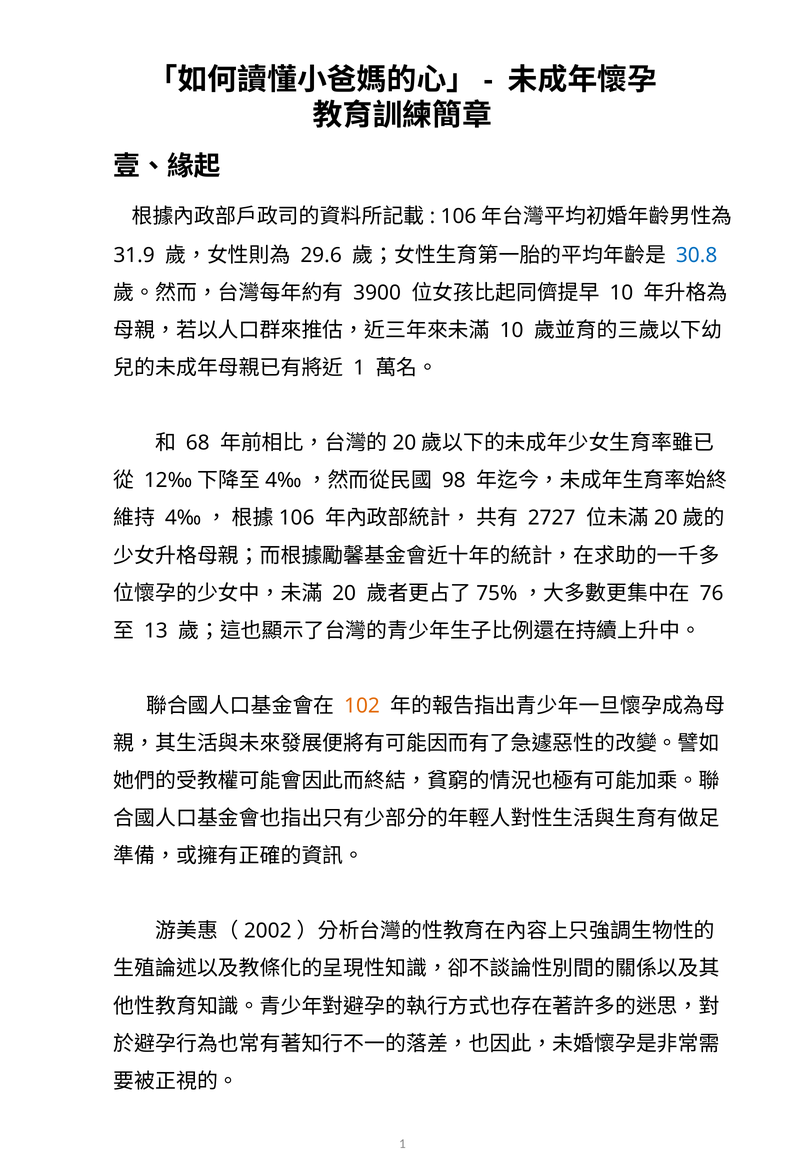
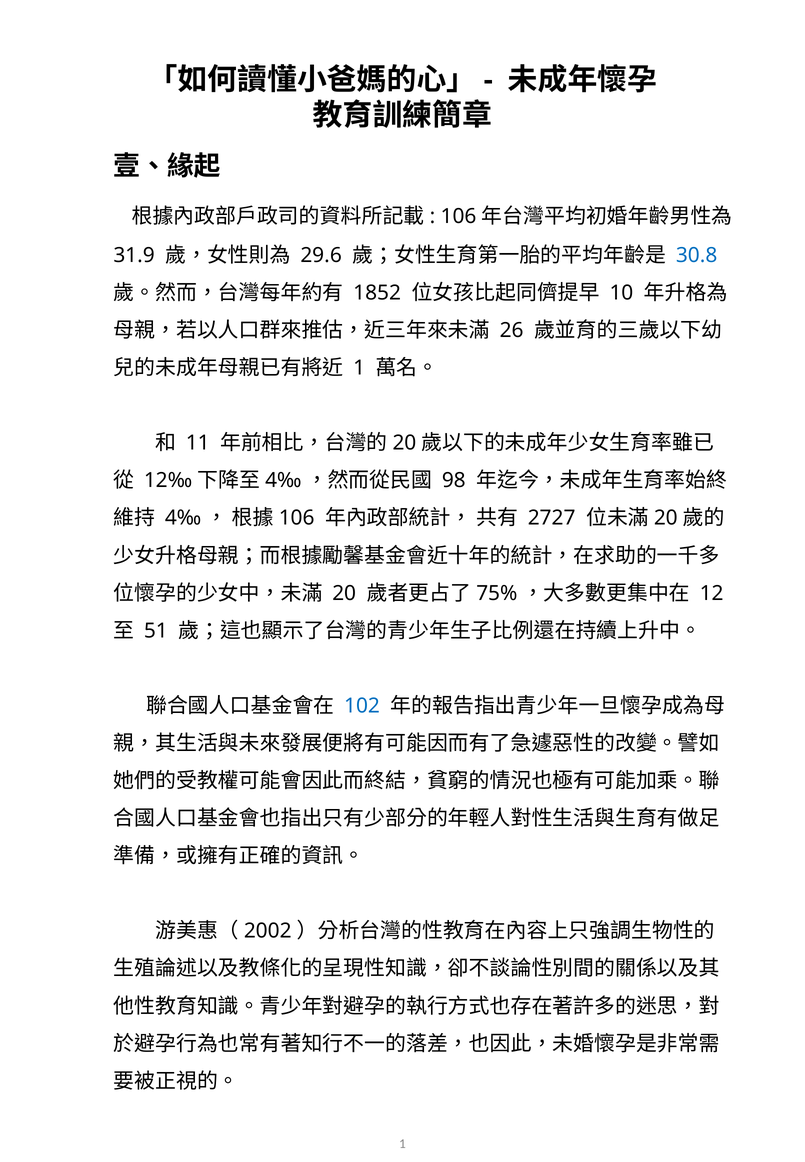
3900: 3900 -> 1852 (377, 293)
10: 10 -> 26 (512, 331)
68: 68 -> 11 (198, 443)
76: 76 -> 12 (712, 594)
13: 13 -> 51 (156, 631)
102 colour: orange -> blue (362, 706)
